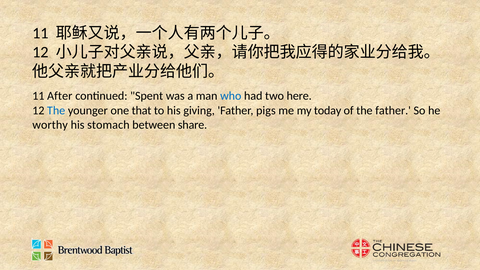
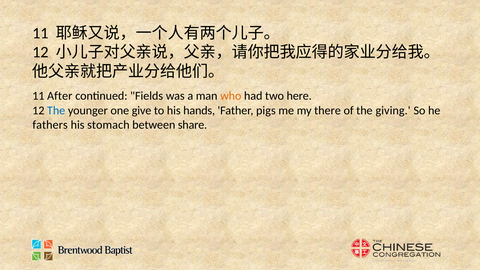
Spent: Spent -> Fields (147, 96)
who colour: blue -> orange (231, 96)
that: that -> give (142, 110)
giving: giving -> hands (199, 110)
today: today -> there (328, 110)
the father: father -> giving (393, 110)
worthy: worthy -> fathers (50, 125)
